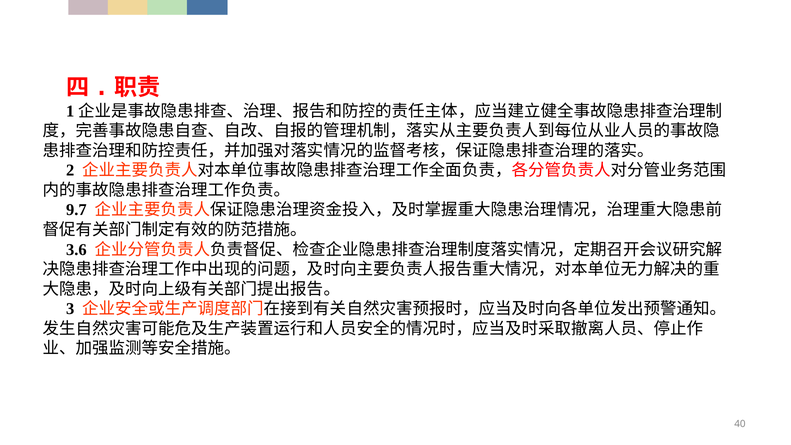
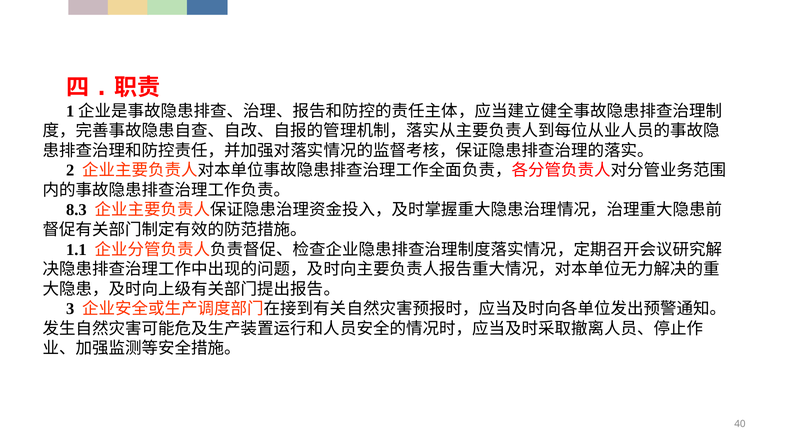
9.7: 9.7 -> 8.3 (76, 210)
3.6: 3.6 -> 1.1 (76, 250)
